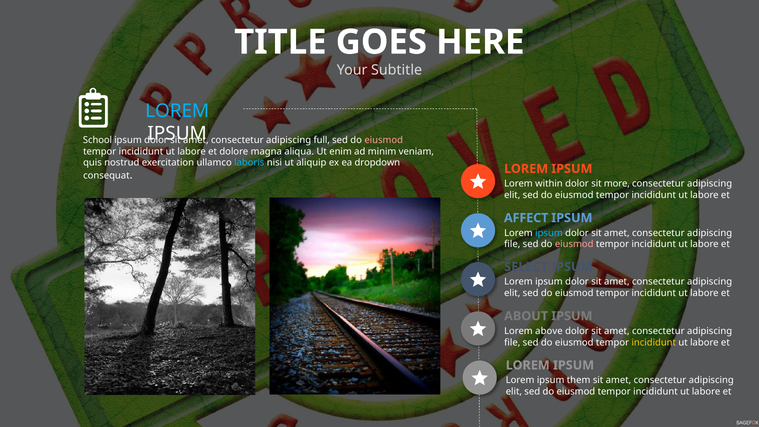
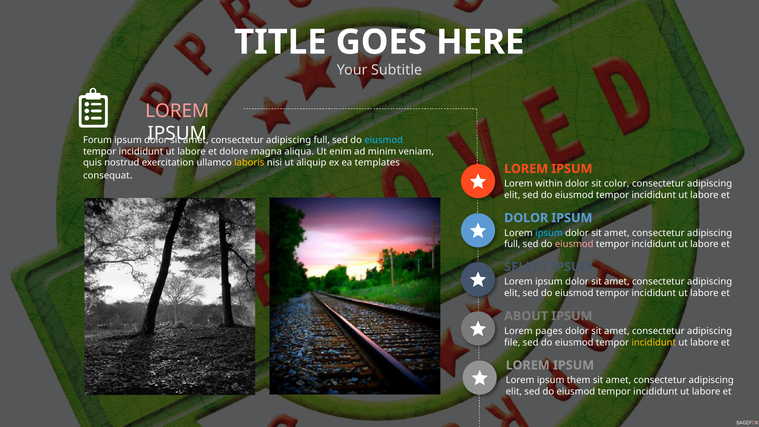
LOREM colour: light blue -> pink (177, 111)
School: School -> Forum (98, 140)
eiusmod colour: pink -> light blue (384, 140)
laboris colour: light blue -> yellow (249, 163)
dropdown: dropdown -> templates (377, 163)
more: more -> color (617, 184)
AFFECT: AFFECT -> DOLOR (526, 218)
file: file -> full (512, 244)
above: above -> pages (549, 331)
